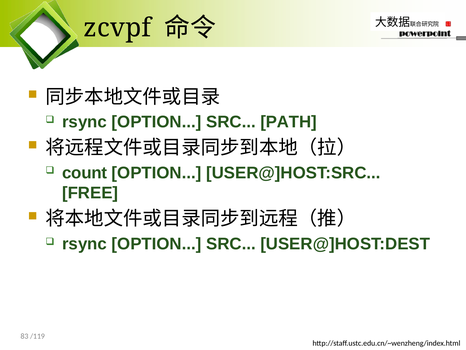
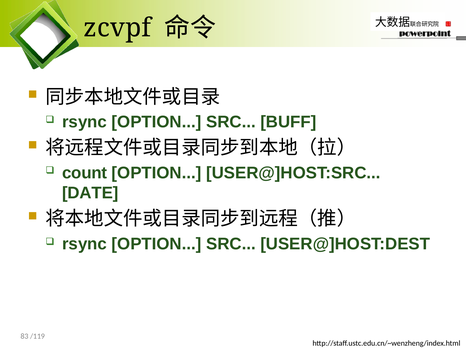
PATH: PATH -> BUFF (288, 122)
FREE: FREE -> DATE (90, 193)
